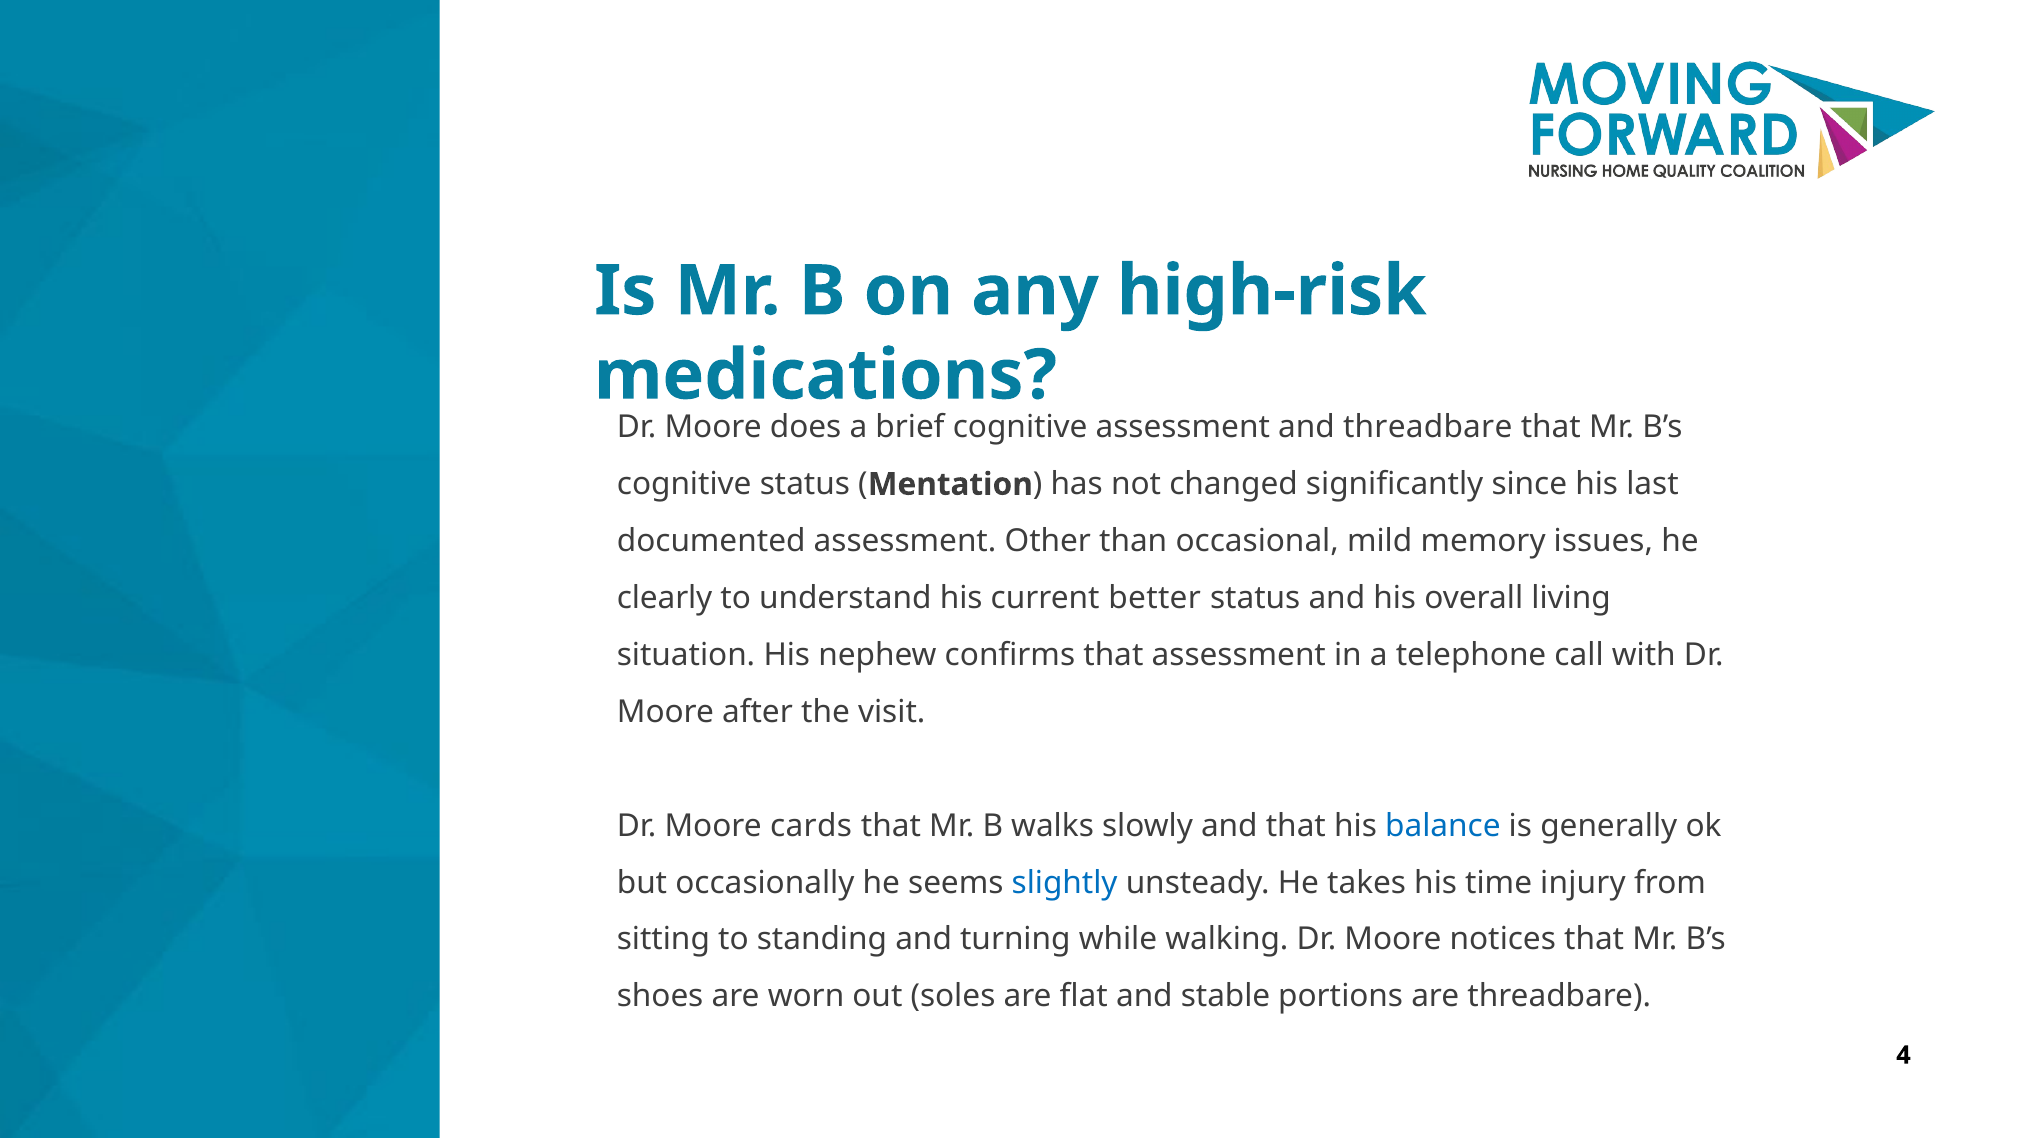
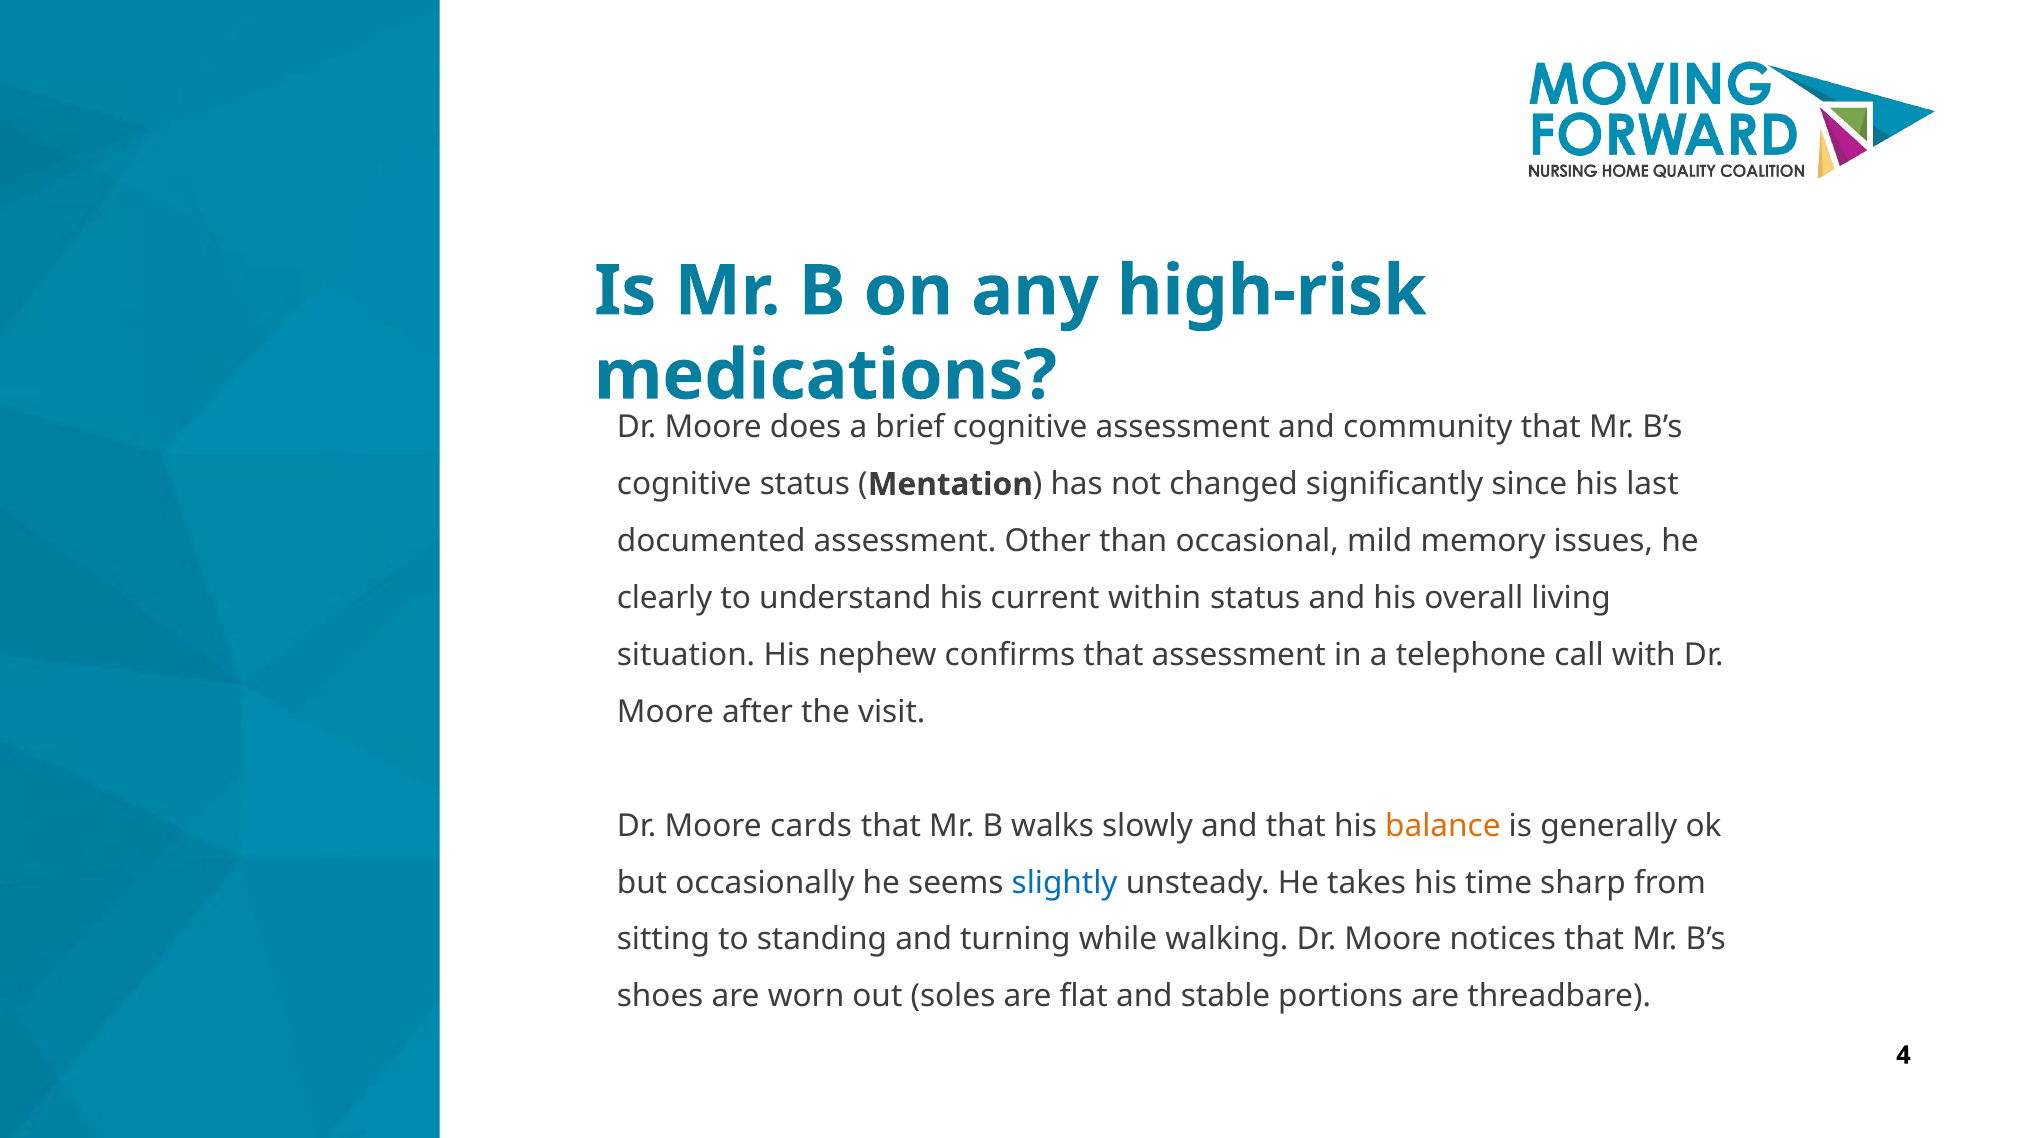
and threadbare: threadbare -> community (1428, 427)
better: better -> within (1155, 598)
balance colour: blue -> orange (1443, 825)
injury: injury -> sharp (1583, 882)
